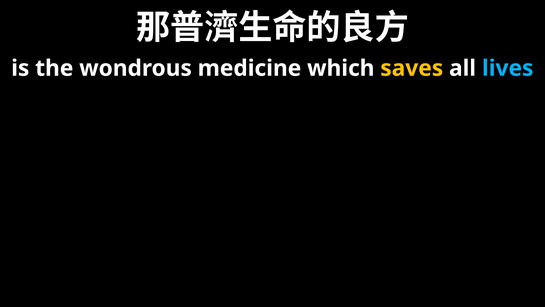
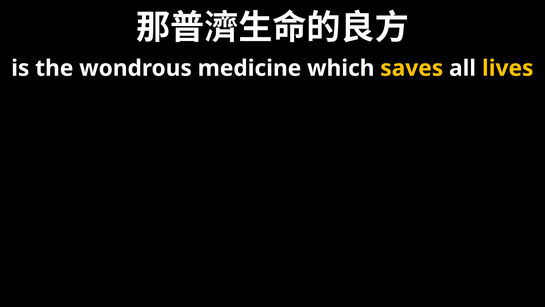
lives colour: light blue -> yellow (508, 68)
